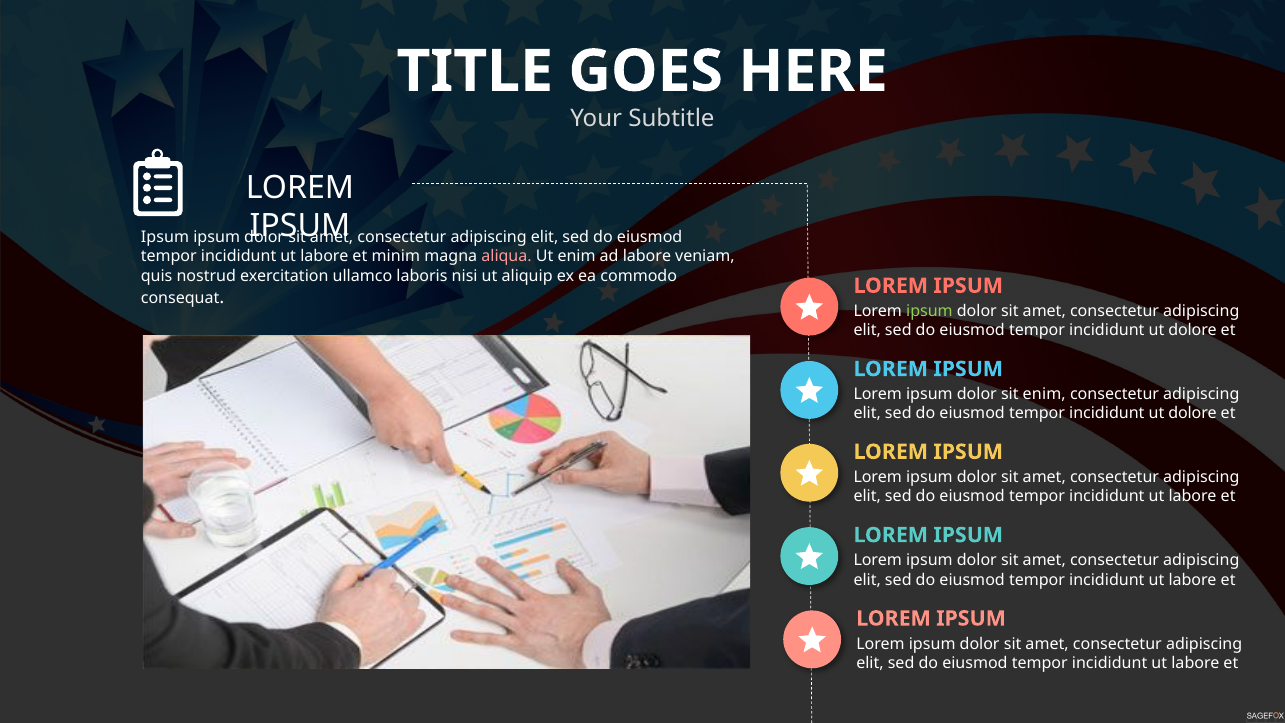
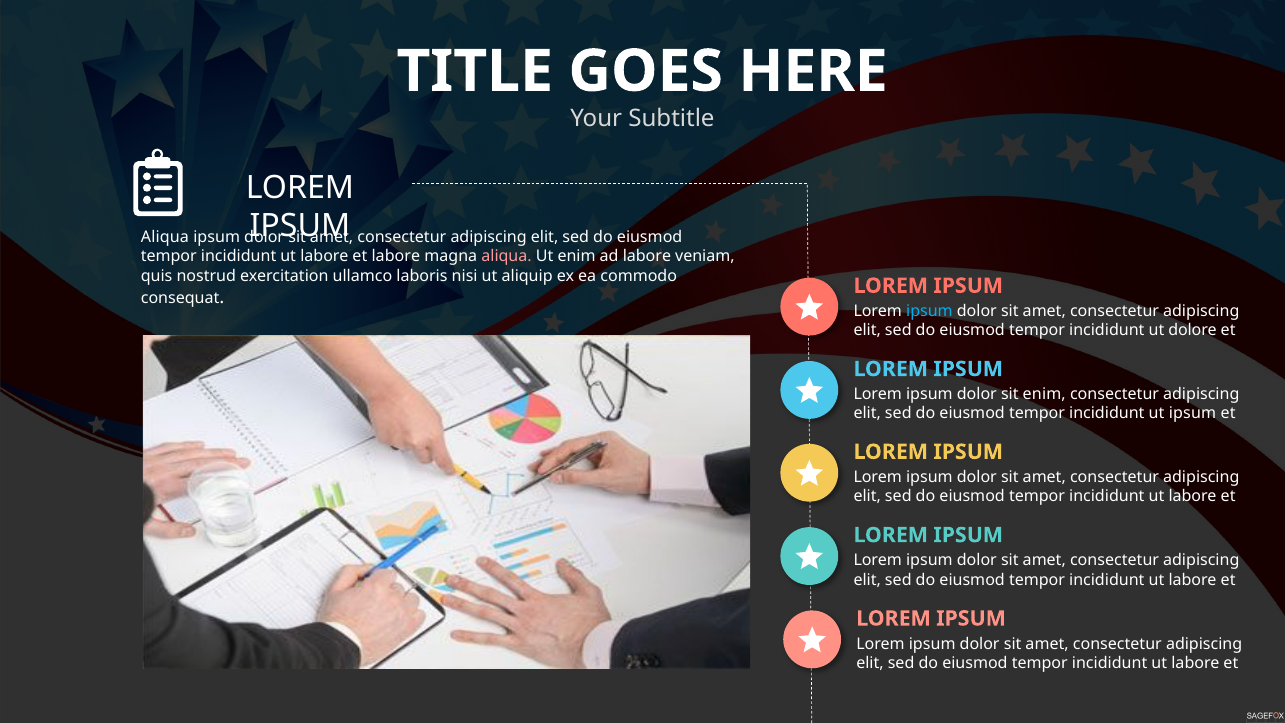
Ipsum: Ipsum -> Aliqua (165, 237)
et minim: minim -> labore (396, 256)
ipsum colour: light green -> light blue (929, 311)
dolore: dolore -> ipsum (1192, 414)
